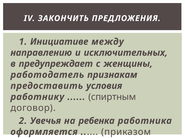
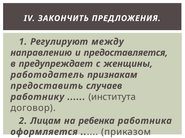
Инициативе: Инициативе -> Регулируют (59, 42)
исключительных: исключительных -> предоставляется (126, 53)
условия: условия -> случаев (104, 86)
спиртным: спиртным -> института (112, 97)
Увечья: Увечья -> Лицам (45, 121)
